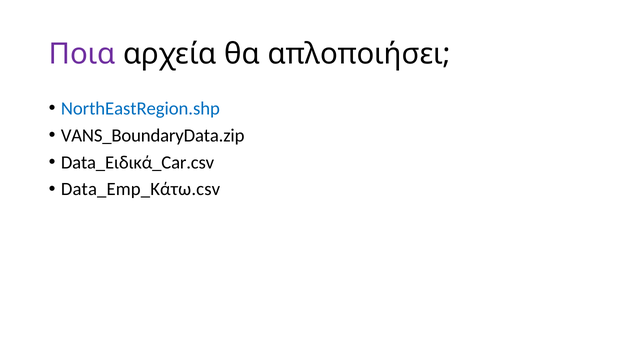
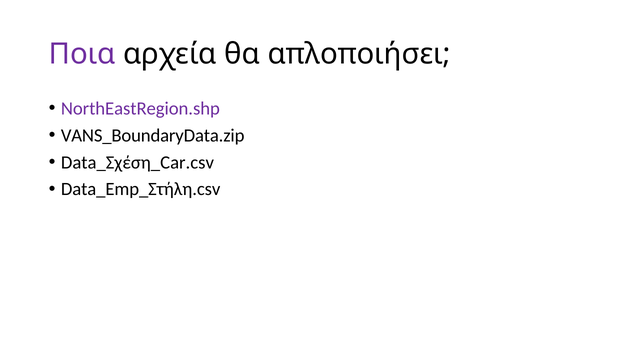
NorthEastRegion.shp colour: blue -> purple (140, 108)
Data_Ειδικά_Car.csv: Data_Ειδικά_Car.csv -> Data_Σχέση_Car.csv (137, 162)
Data_Emp_Κάτω.csv: Data_Emp_Κάτω.csv -> Data_Emp_Στήλη.csv (141, 189)
